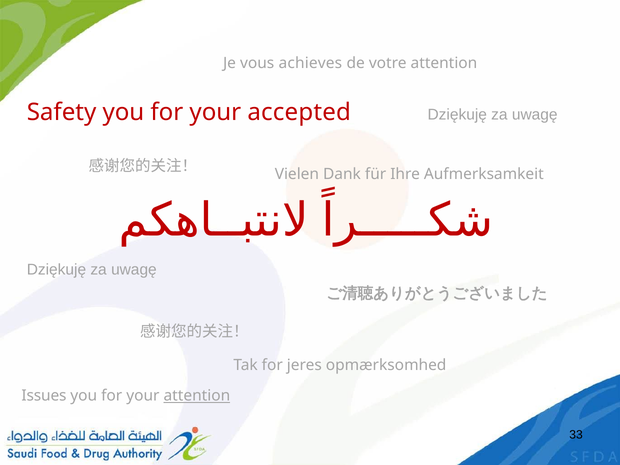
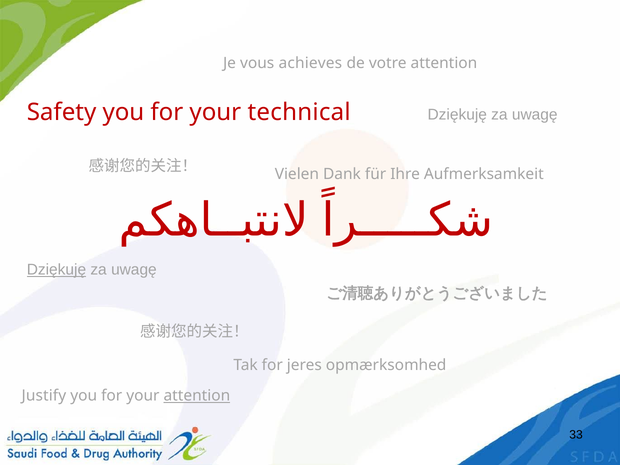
accepted: accepted -> technical (299, 112)
Dziękuję underline: none -> present (56, 270)
Issues: Issues -> Justify (44, 396)
